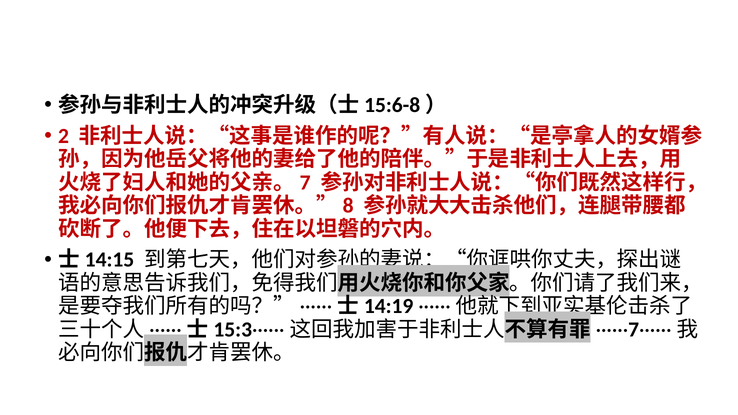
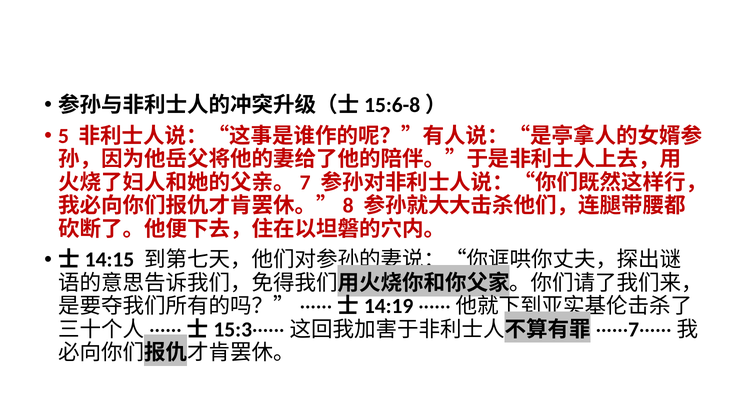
2: 2 -> 5 (64, 136)
